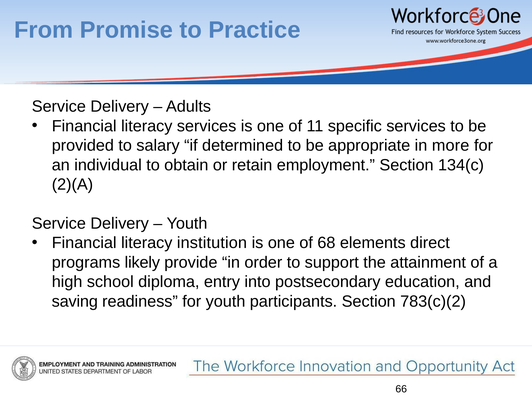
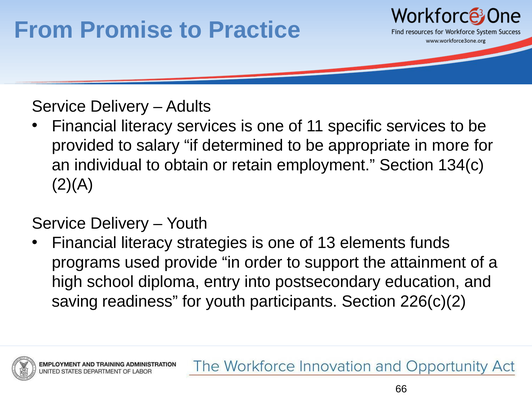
institution: institution -> strategies (212, 243)
68: 68 -> 13 (326, 243)
direct: direct -> funds (430, 243)
likely: likely -> used (142, 262)
783(c)(2: 783(c)(2 -> 226(c)(2 (433, 301)
